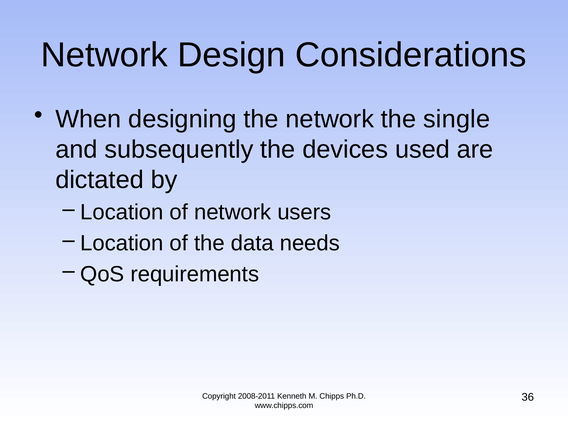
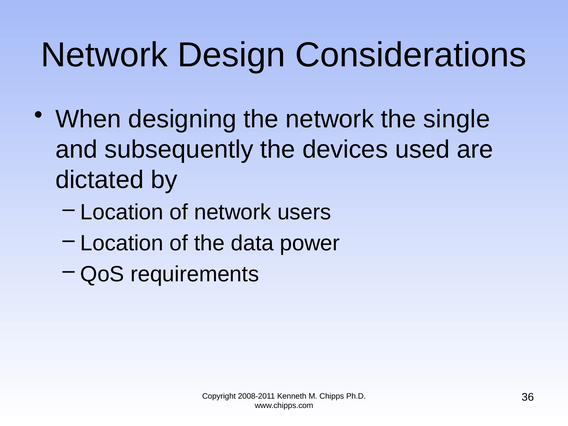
needs: needs -> power (310, 243)
